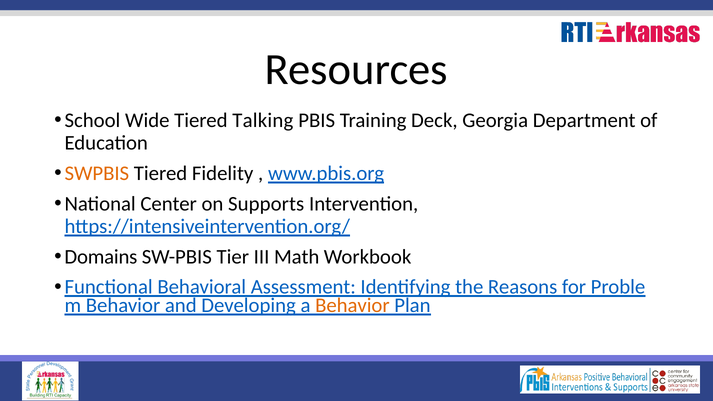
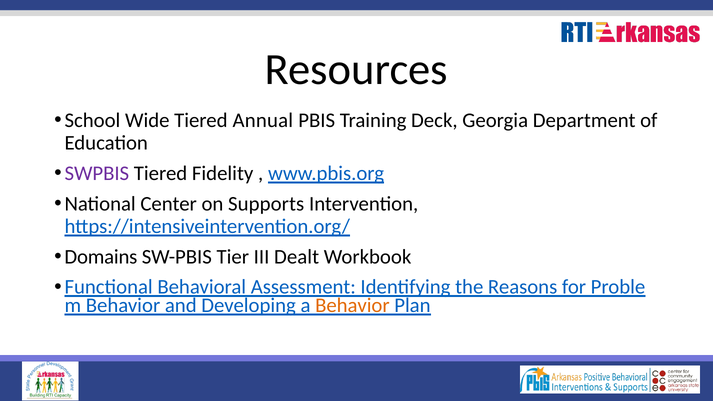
Talking: Talking -> Annual (263, 120)
SWPBIS colour: orange -> purple (97, 173)
Math: Math -> Dealt (297, 257)
